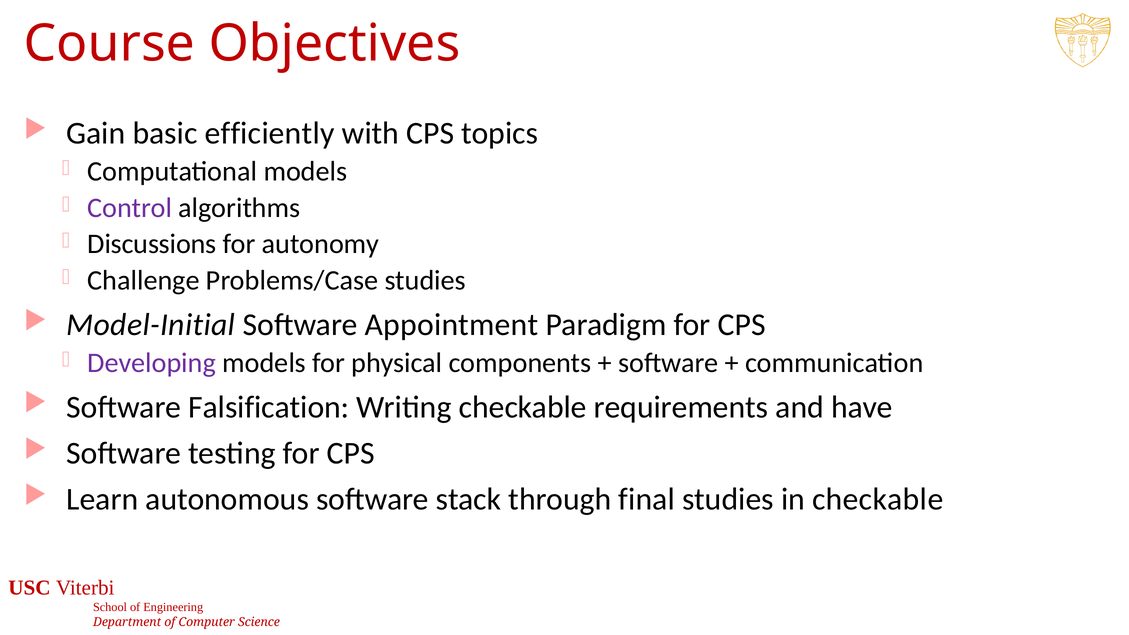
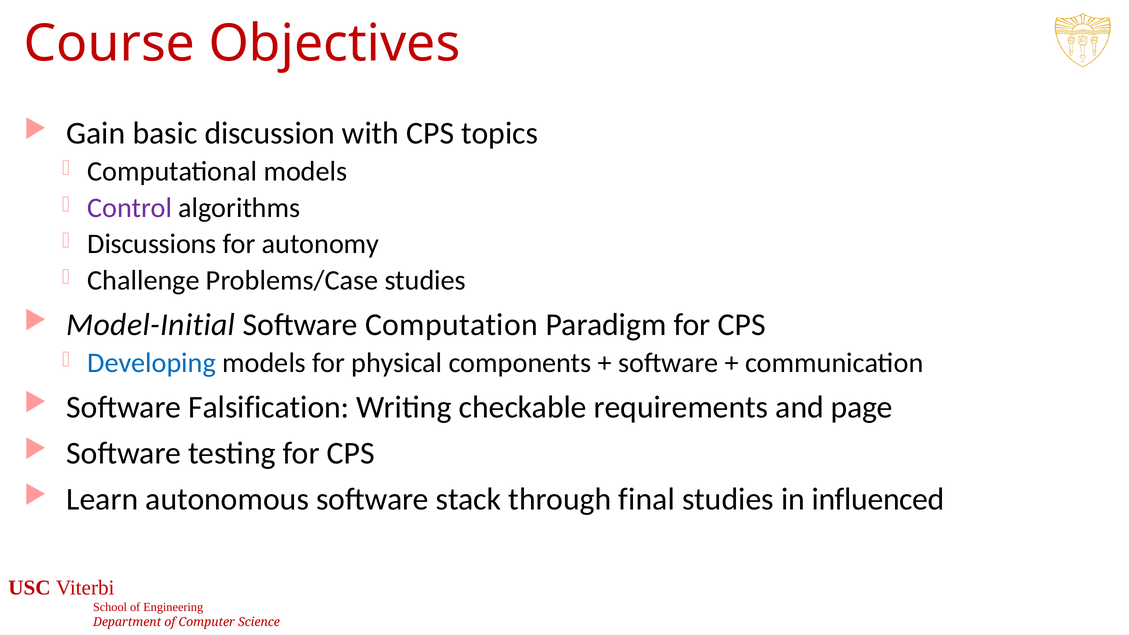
efficiently: efficiently -> discussion (270, 133)
Appointment: Appointment -> Computation (451, 325)
Developing colour: purple -> blue (152, 363)
have: have -> page (862, 407)
in checkable: checkable -> influenced (878, 499)
